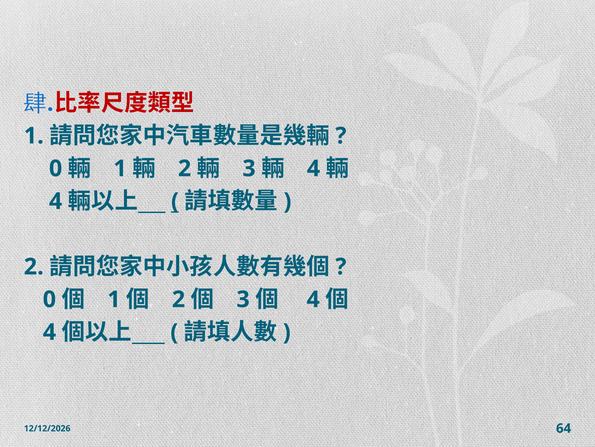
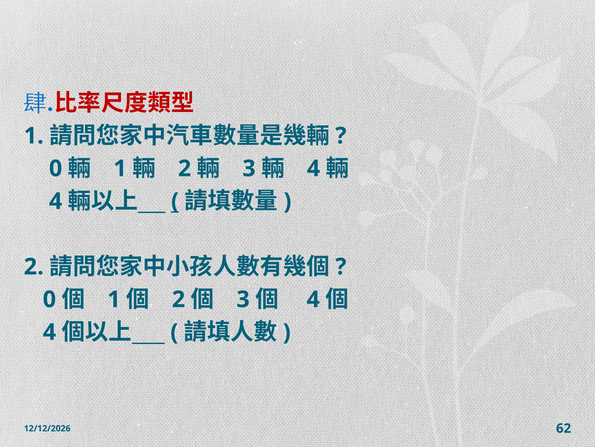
64: 64 -> 62 (564, 428)
